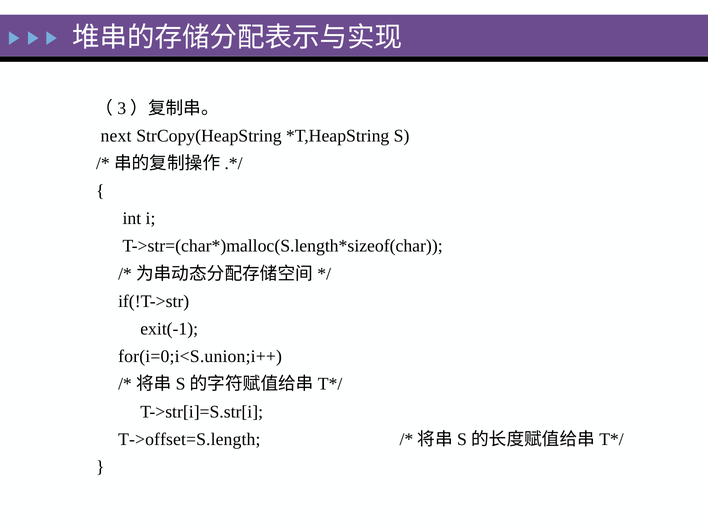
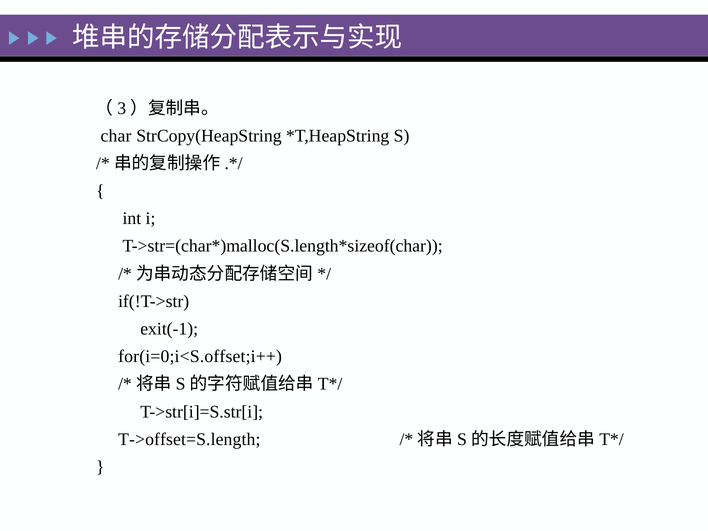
next: next -> char (116, 136)
for(i=0;i<S.union;i++: for(i=0;i<S.union;i++ -> for(i=0;i<S.offset;i++ (200, 357)
